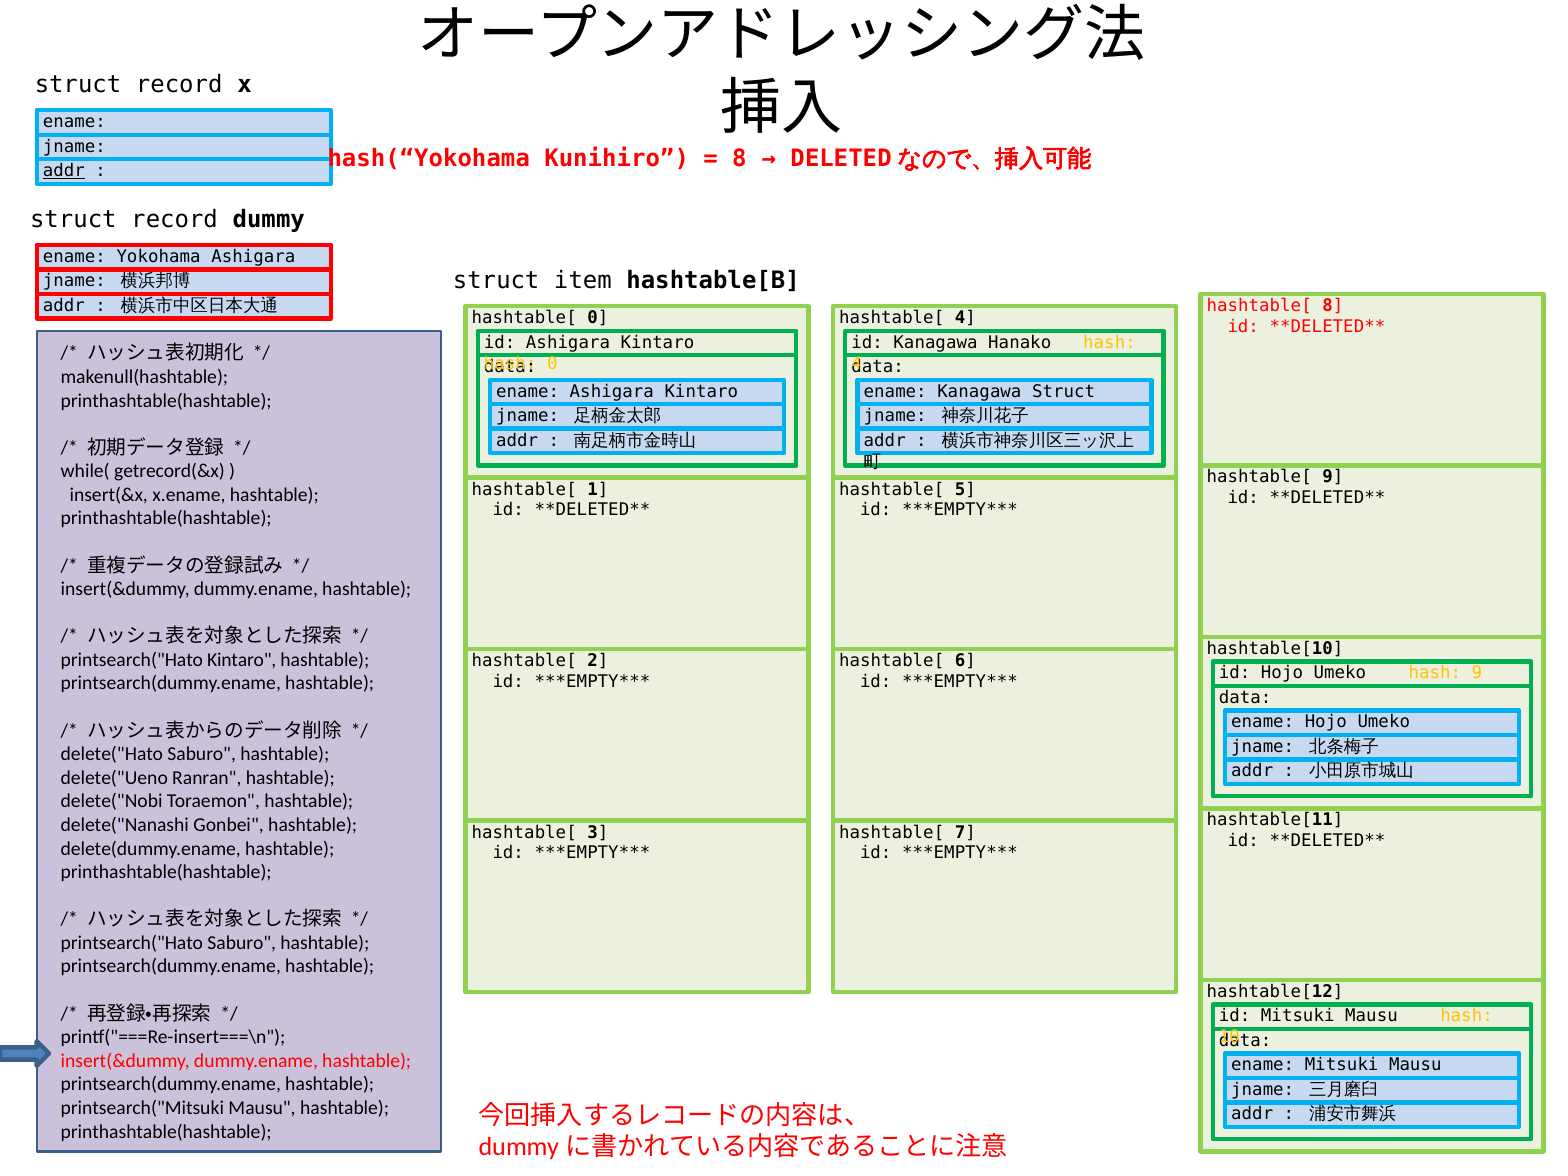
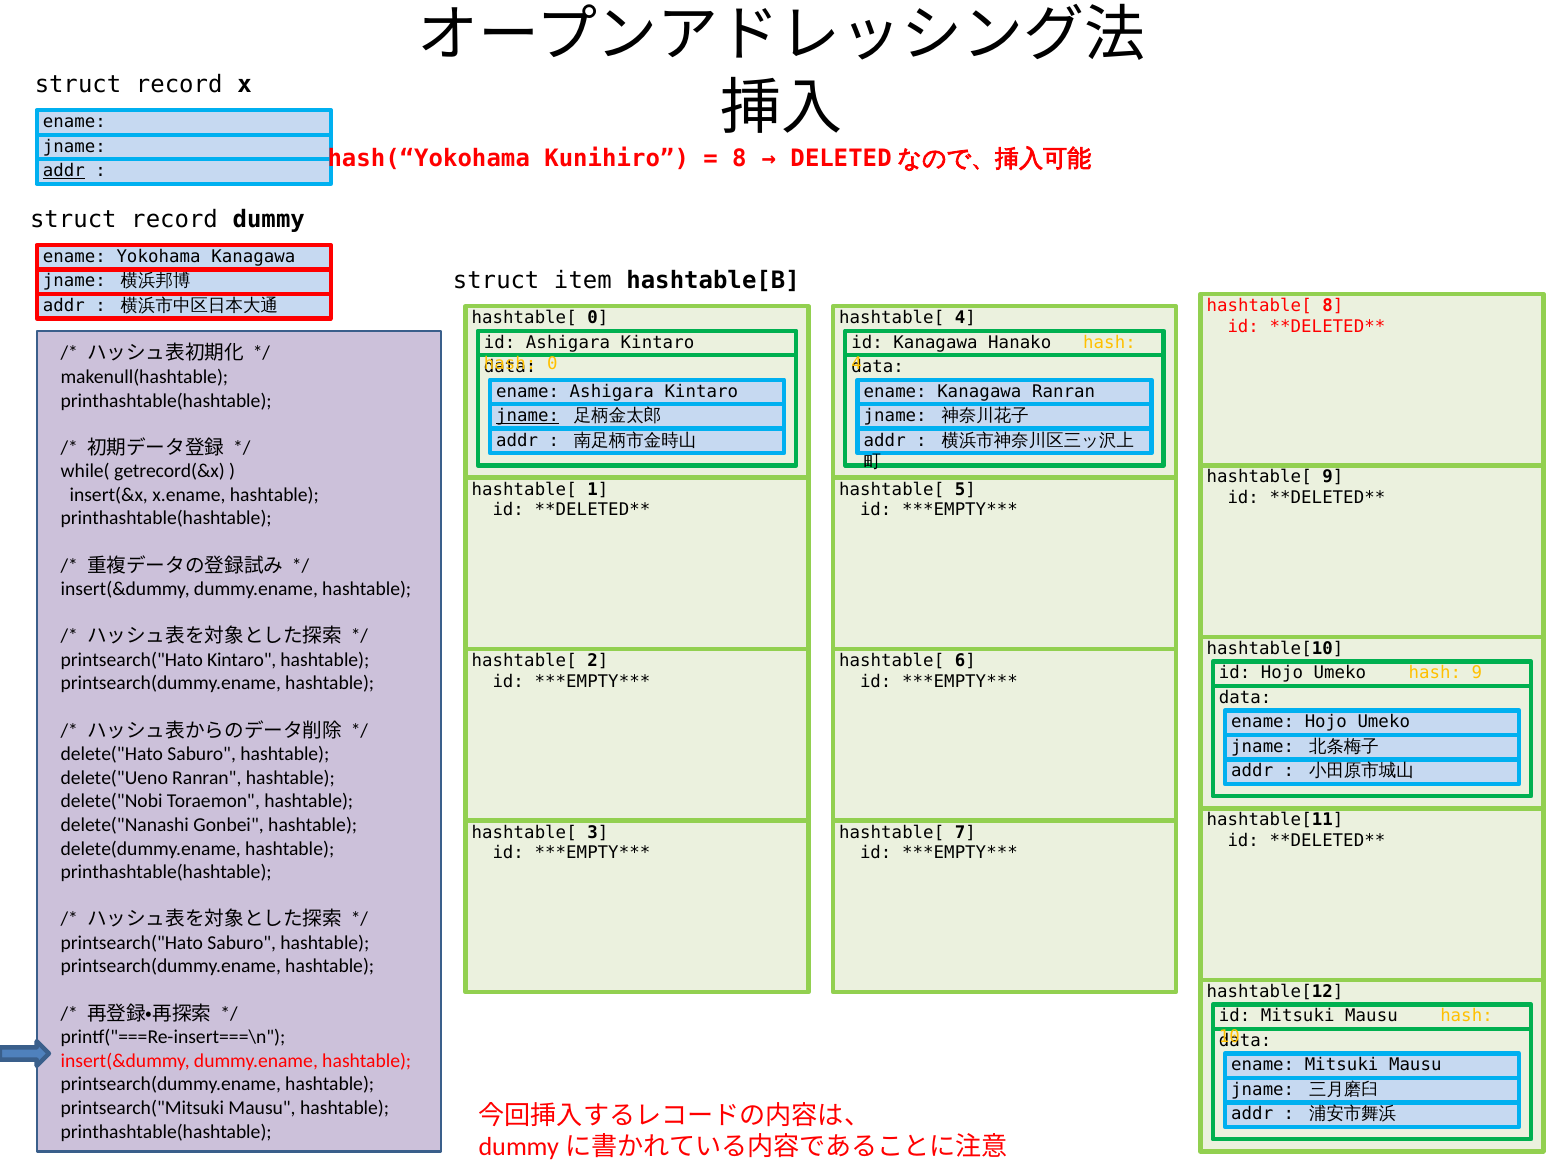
Yokohama Ashigara: Ashigara -> Kanagawa (253, 257)
Kanagawa Struct: Struct -> Ranran (1064, 391)
jname underline: none -> present (528, 416)
